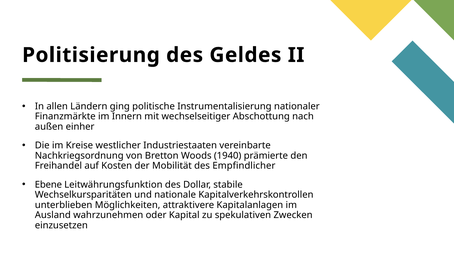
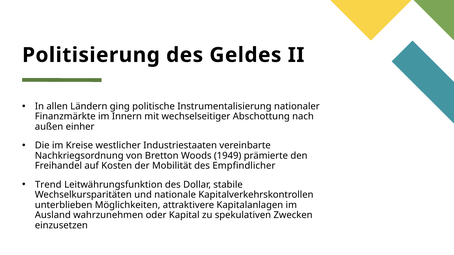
1940: 1940 -> 1949 (228, 156)
Ebene: Ebene -> Trend (48, 185)
